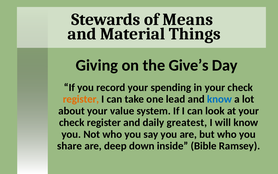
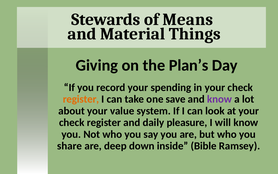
Give’s: Give’s -> Plan’s (189, 65)
lead: lead -> save (176, 99)
know colour: blue -> purple (219, 99)
greatest: greatest -> pleasure (187, 122)
